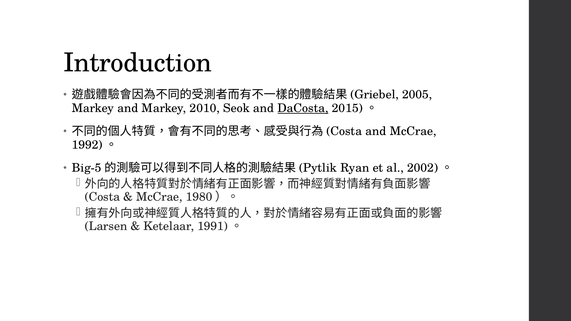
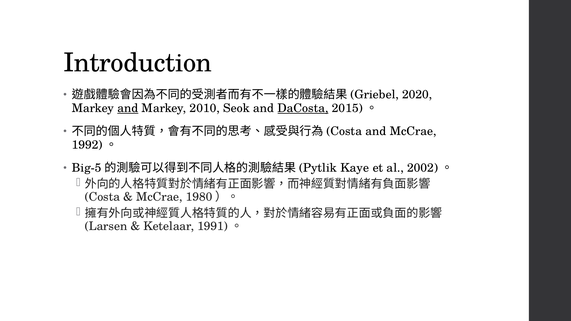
2005: 2005 -> 2020 (417, 95)
and underline: none -> present (128, 108)
Ryan: Ryan -> Kaye (355, 168)
